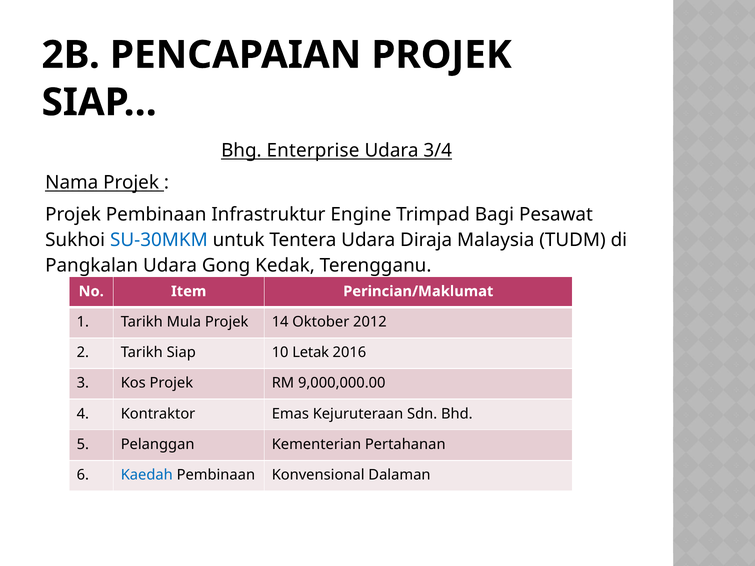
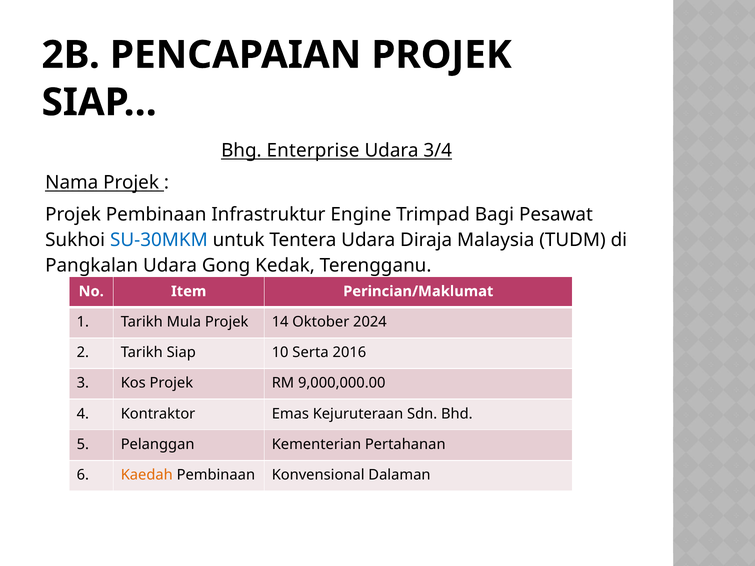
2012: 2012 -> 2024 (370, 322)
Letak: Letak -> Serta (311, 353)
Kaedah colour: blue -> orange (147, 475)
